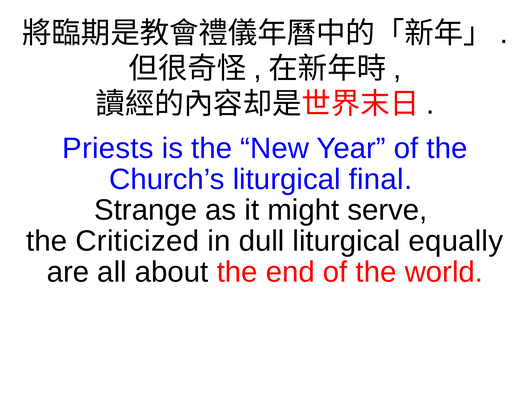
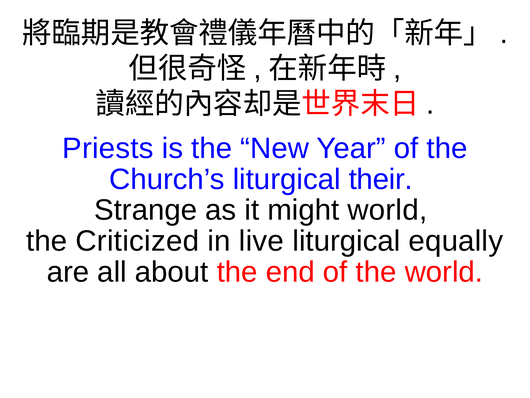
final: final -> their (381, 179)
might serve: serve -> world (387, 210)
dull: dull -> live (261, 241)
